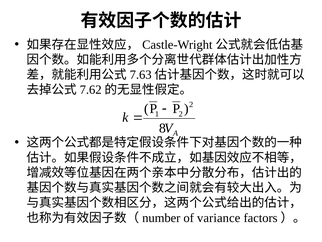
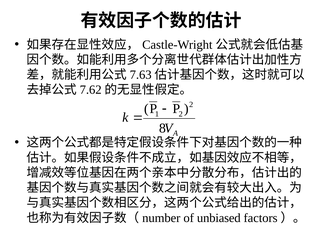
variance: variance -> unbiased (219, 217)
